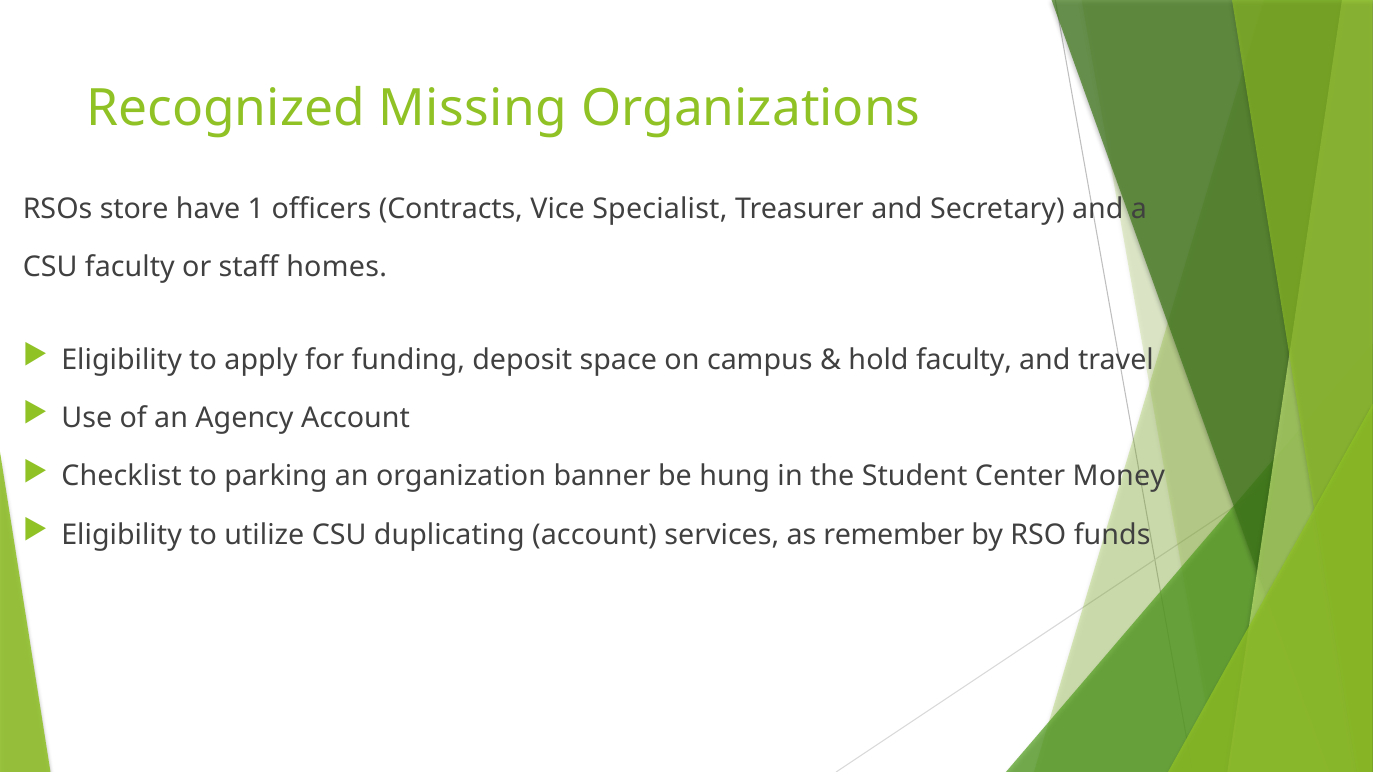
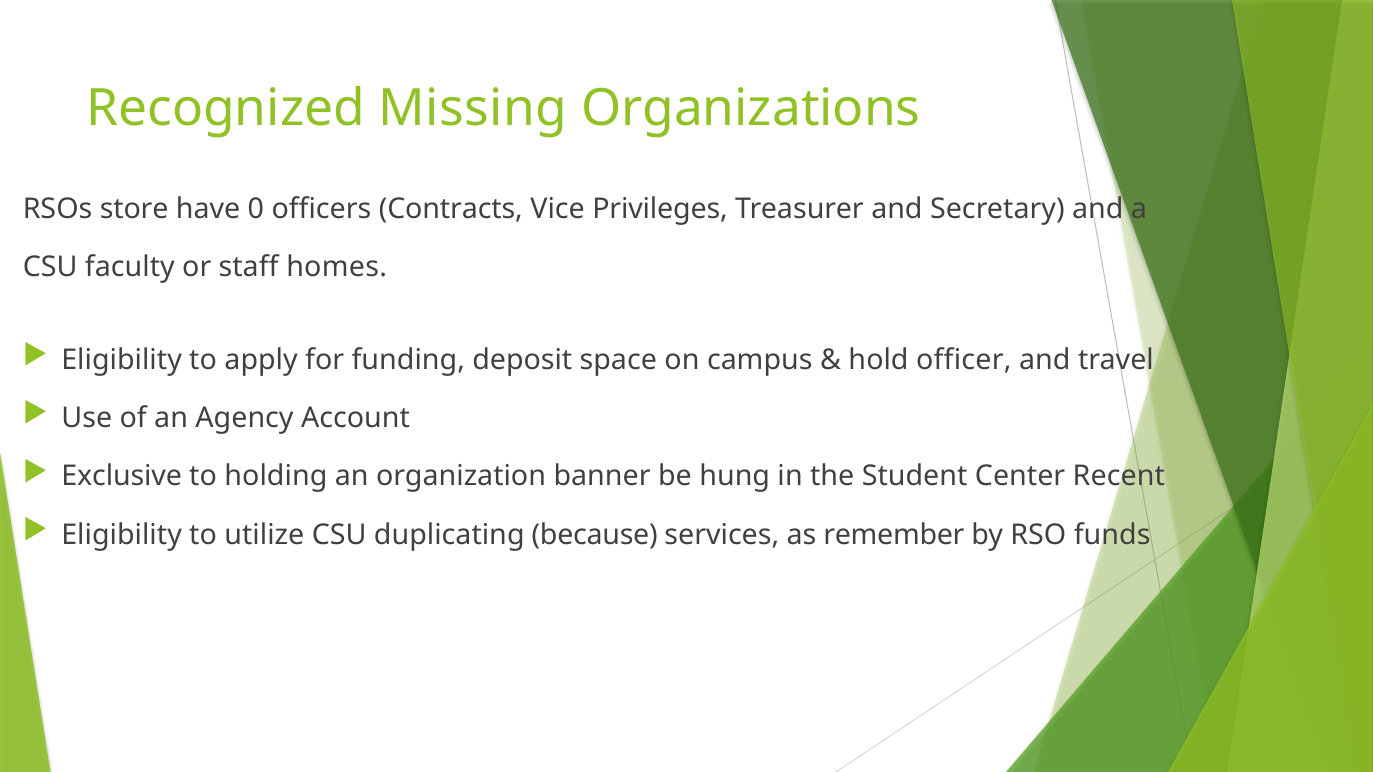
1: 1 -> 0 (256, 209)
Specialist: Specialist -> Privileges (660, 209)
hold faculty: faculty -> officer (964, 360)
Checklist: Checklist -> Exclusive (122, 477)
parking: parking -> holding (276, 477)
Money: Money -> Recent (1119, 477)
duplicating account: account -> because (595, 535)
